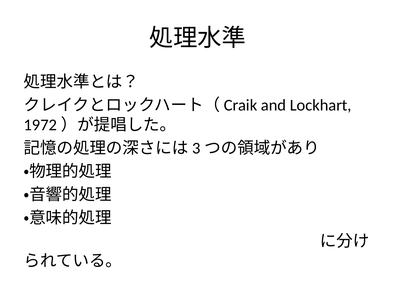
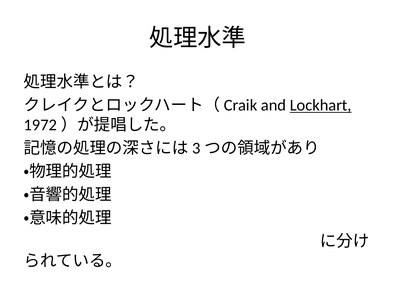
Lockhart underline: none -> present (321, 105)
